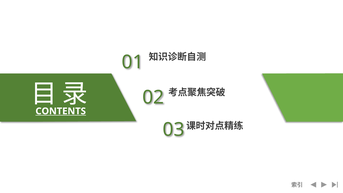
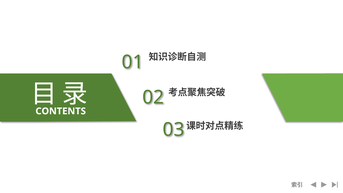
CONTENTS underline: present -> none (61, 111)
